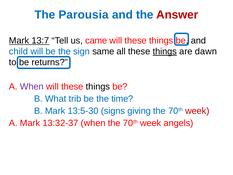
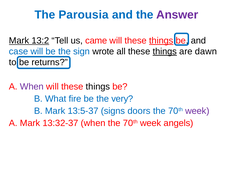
Answer colour: red -> purple (177, 15)
13:7: 13:7 -> 13:2 (40, 41)
things underline: none -> present (161, 41)
child: child -> case (19, 51)
same: same -> wrote (103, 51)
trib: trib -> fire (75, 99)
time: time -> very (122, 99)
13:5-30: 13:5-30 -> 13:5-37 (83, 111)
giving: giving -> doors (139, 111)
week colour: red -> purple (197, 111)
